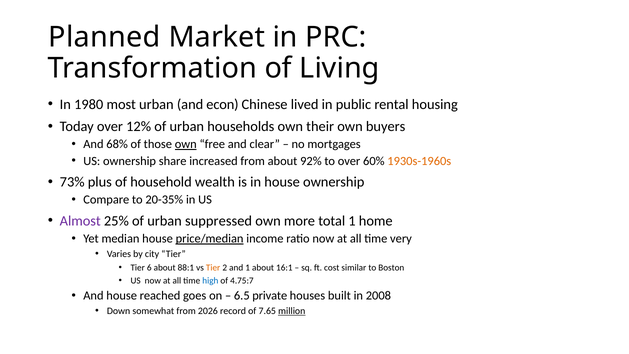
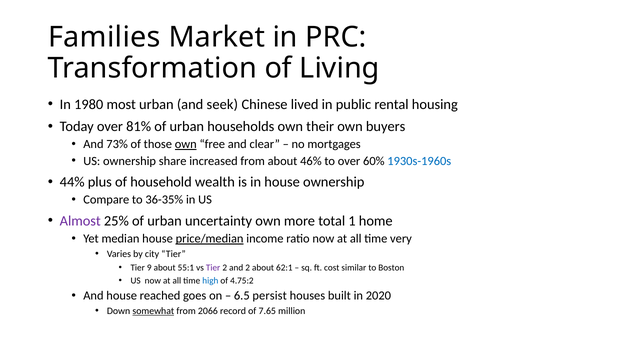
Planned: Planned -> Families (104, 37)
econ: econ -> seek (222, 104)
12%: 12% -> 81% (139, 126)
68%: 68% -> 73% (117, 144)
92%: 92% -> 46% (311, 161)
1930s-1960s colour: orange -> blue (419, 161)
73%: 73% -> 44% (72, 182)
20-35%: 20-35% -> 36-35% (164, 200)
suppressed: suppressed -> uncertainty (219, 221)
6: 6 -> 9 (149, 267)
88:1: 88:1 -> 55:1 (186, 267)
Tier colour: orange -> purple (213, 267)
and 1: 1 -> 2 (248, 267)
16:1: 16:1 -> 62:1 (284, 267)
4.75:7: 4.75:7 -> 4.75:2 (242, 281)
private: private -> persist (270, 296)
2008: 2008 -> 2020 (378, 296)
somewhat underline: none -> present (153, 311)
2026: 2026 -> 2066 (208, 311)
million underline: present -> none (292, 311)
